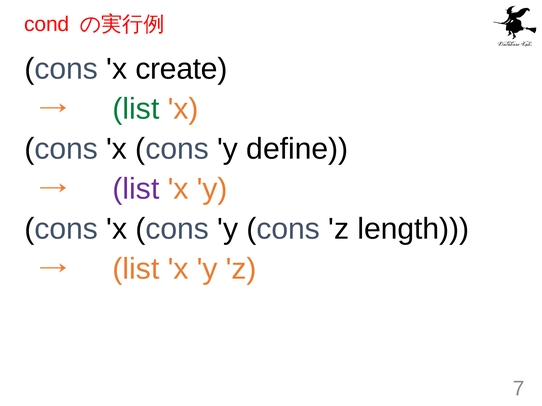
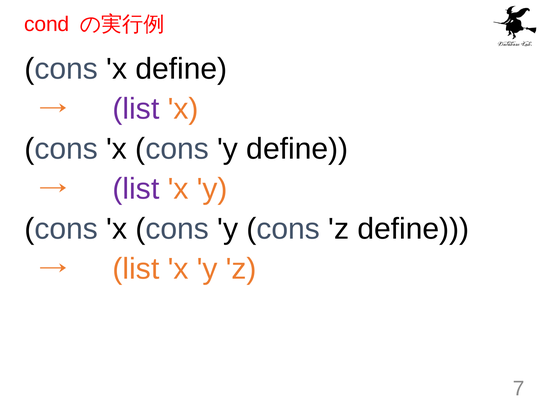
x create: create -> define (181, 69)
list colour: green -> purple (136, 109)
z length: length -> define (413, 229)
